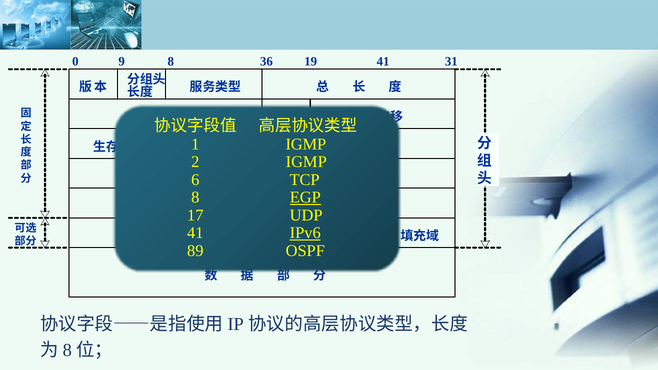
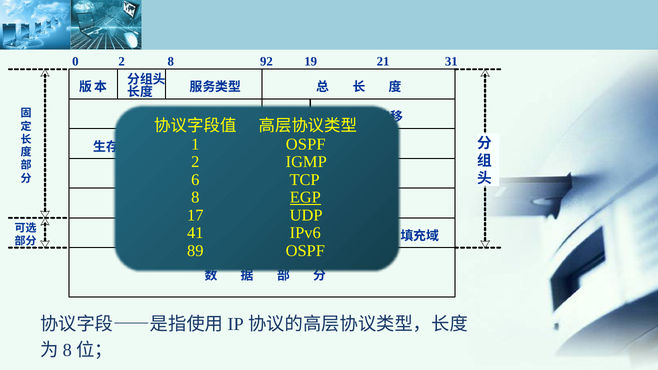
0 9: 9 -> 2 (122, 62)
36: 36 -> 92 (266, 62)
19 41: 41 -> 21 (383, 62)
1 IGMP: IGMP -> OSPF (306, 144)
IPv6 underline: present -> none (305, 233)
